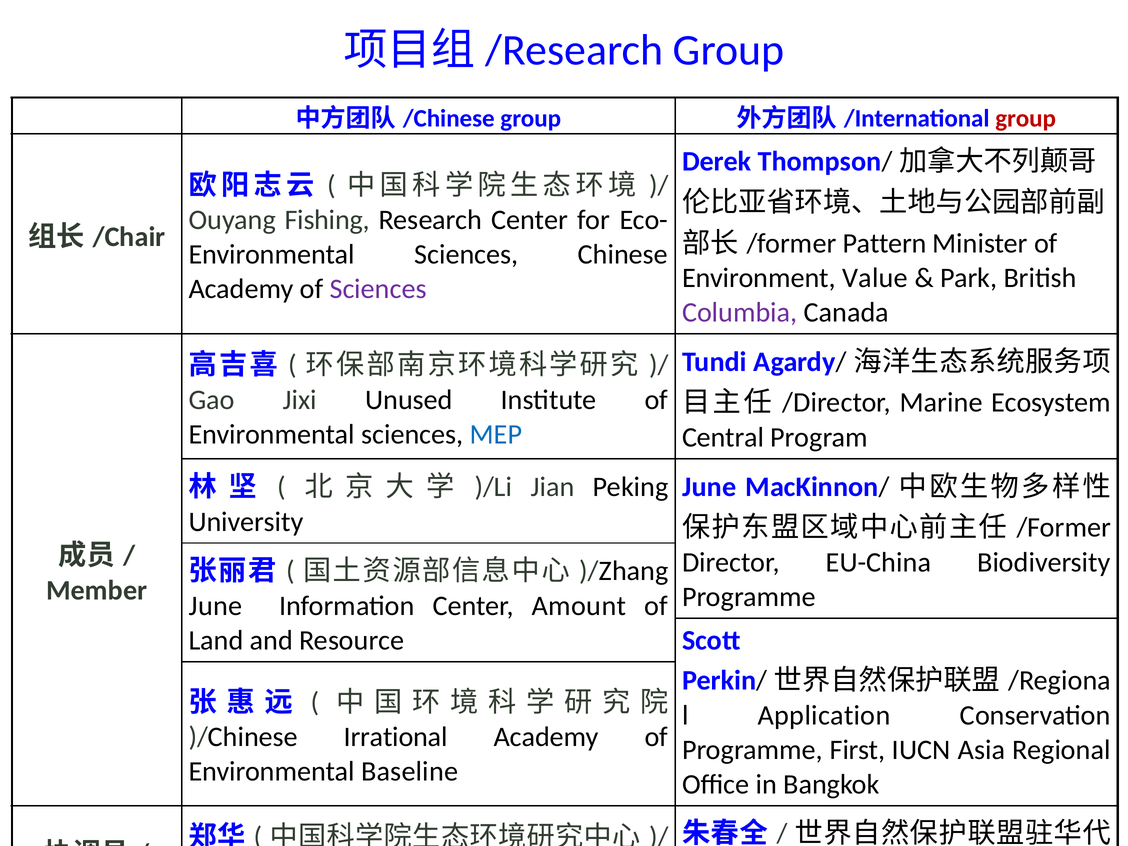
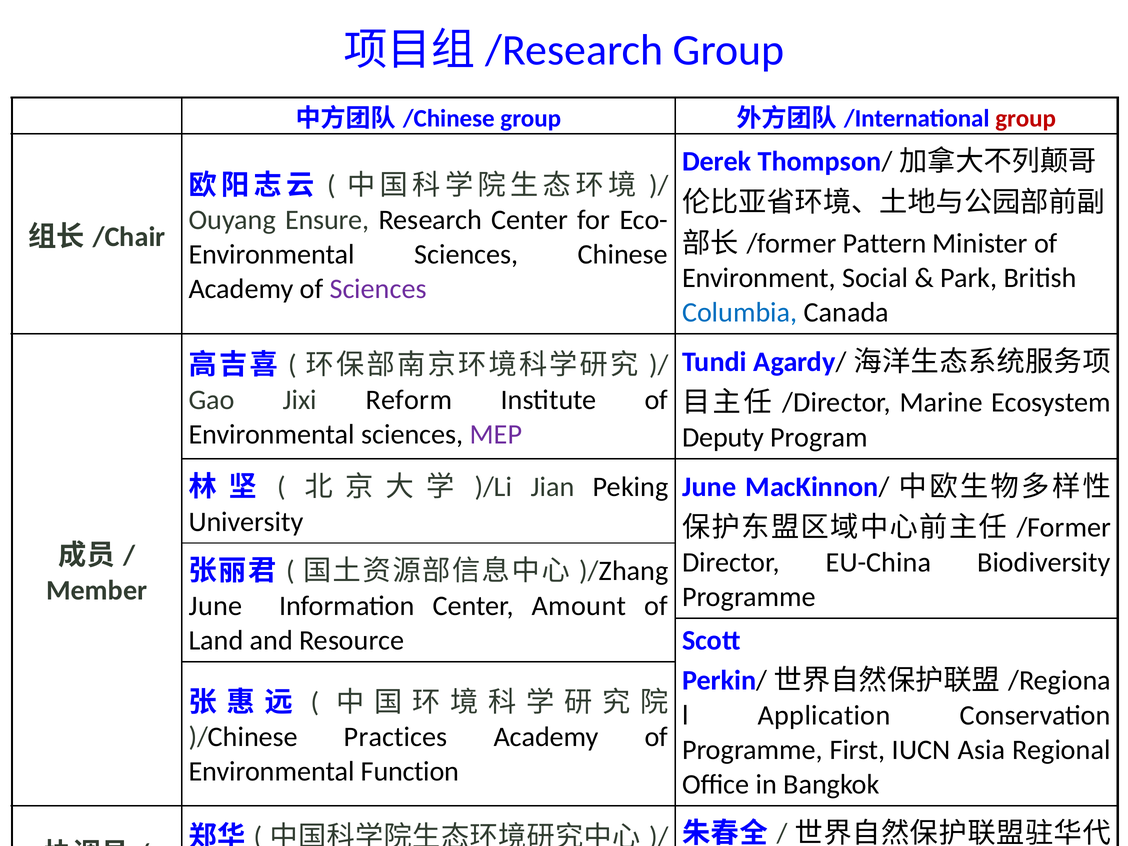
Fishing: Fishing -> Ensure (327, 220)
Value: Value -> Social (875, 278)
Columbia colour: purple -> blue (740, 313)
Unused: Unused -> Reform (409, 400)
MEP colour: blue -> purple (496, 434)
Central: Central -> Deputy (723, 438)
Irrational: Irrational -> Practices (396, 737)
Baseline: Baseline -> Function (410, 772)
